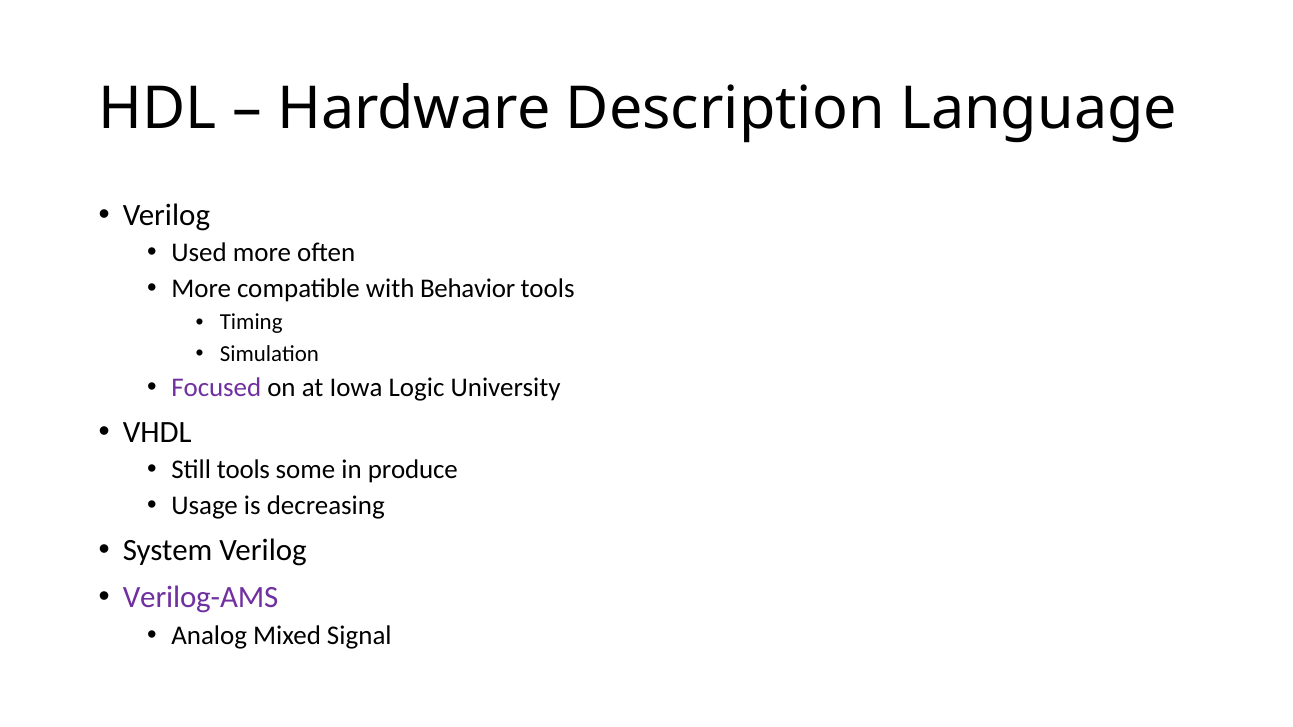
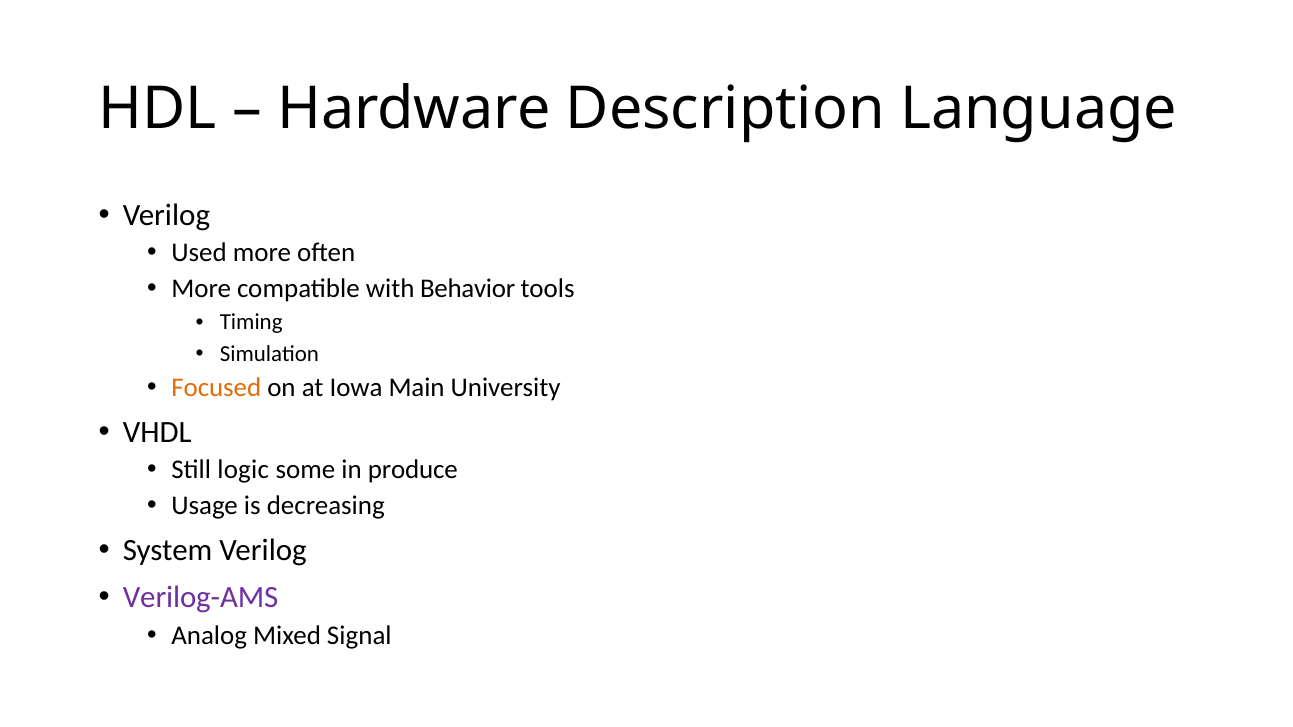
Focused colour: purple -> orange (216, 388)
Logic: Logic -> Main (417, 388)
Still tools: tools -> logic (243, 470)
